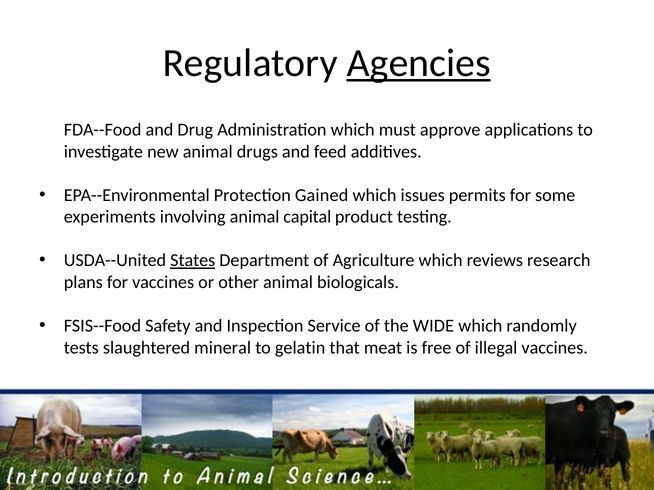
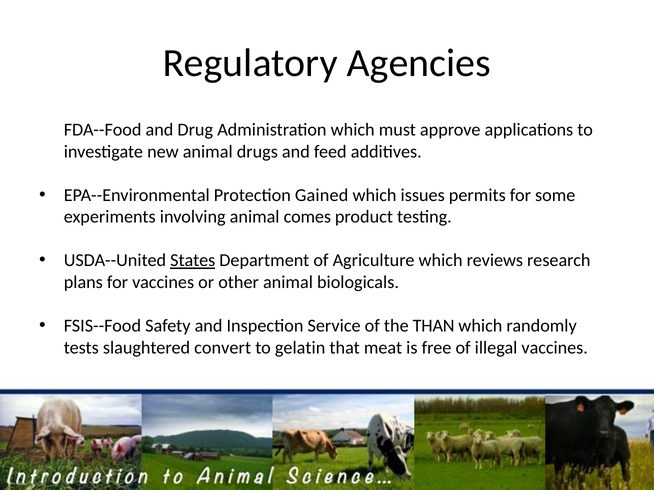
Agencies underline: present -> none (419, 63)
capital: capital -> comes (307, 217)
WIDE: WIDE -> THAN (434, 326)
mineral: mineral -> convert (223, 348)
